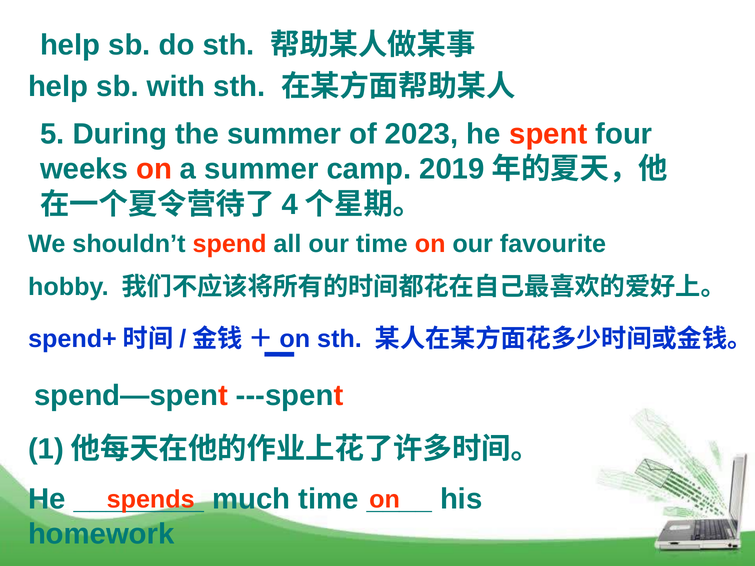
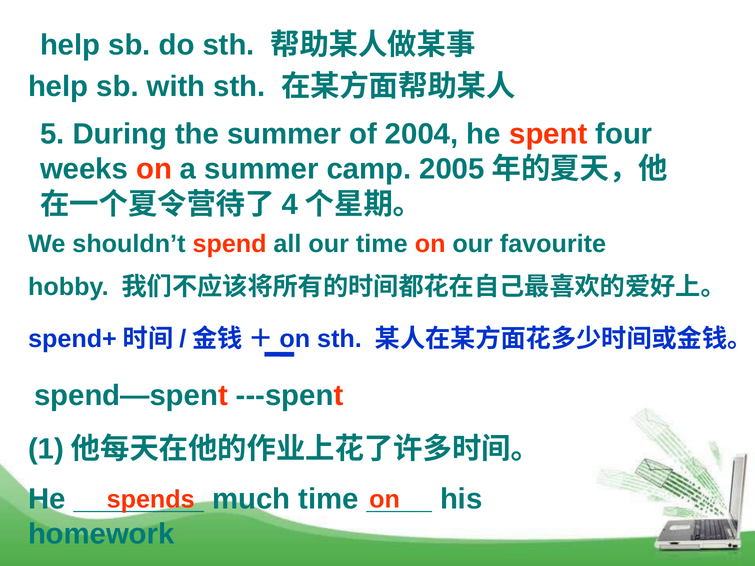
2023: 2023 -> 2004 (422, 134)
2019: 2019 -> 2005 (452, 169)
